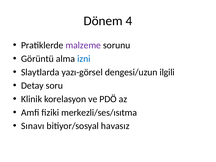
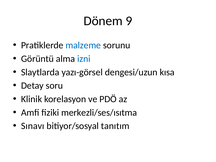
4: 4 -> 9 (129, 21)
malzeme colour: purple -> blue (83, 45)
ilgili: ilgili -> kısa (167, 72)
havasız: havasız -> tanıtım (115, 126)
